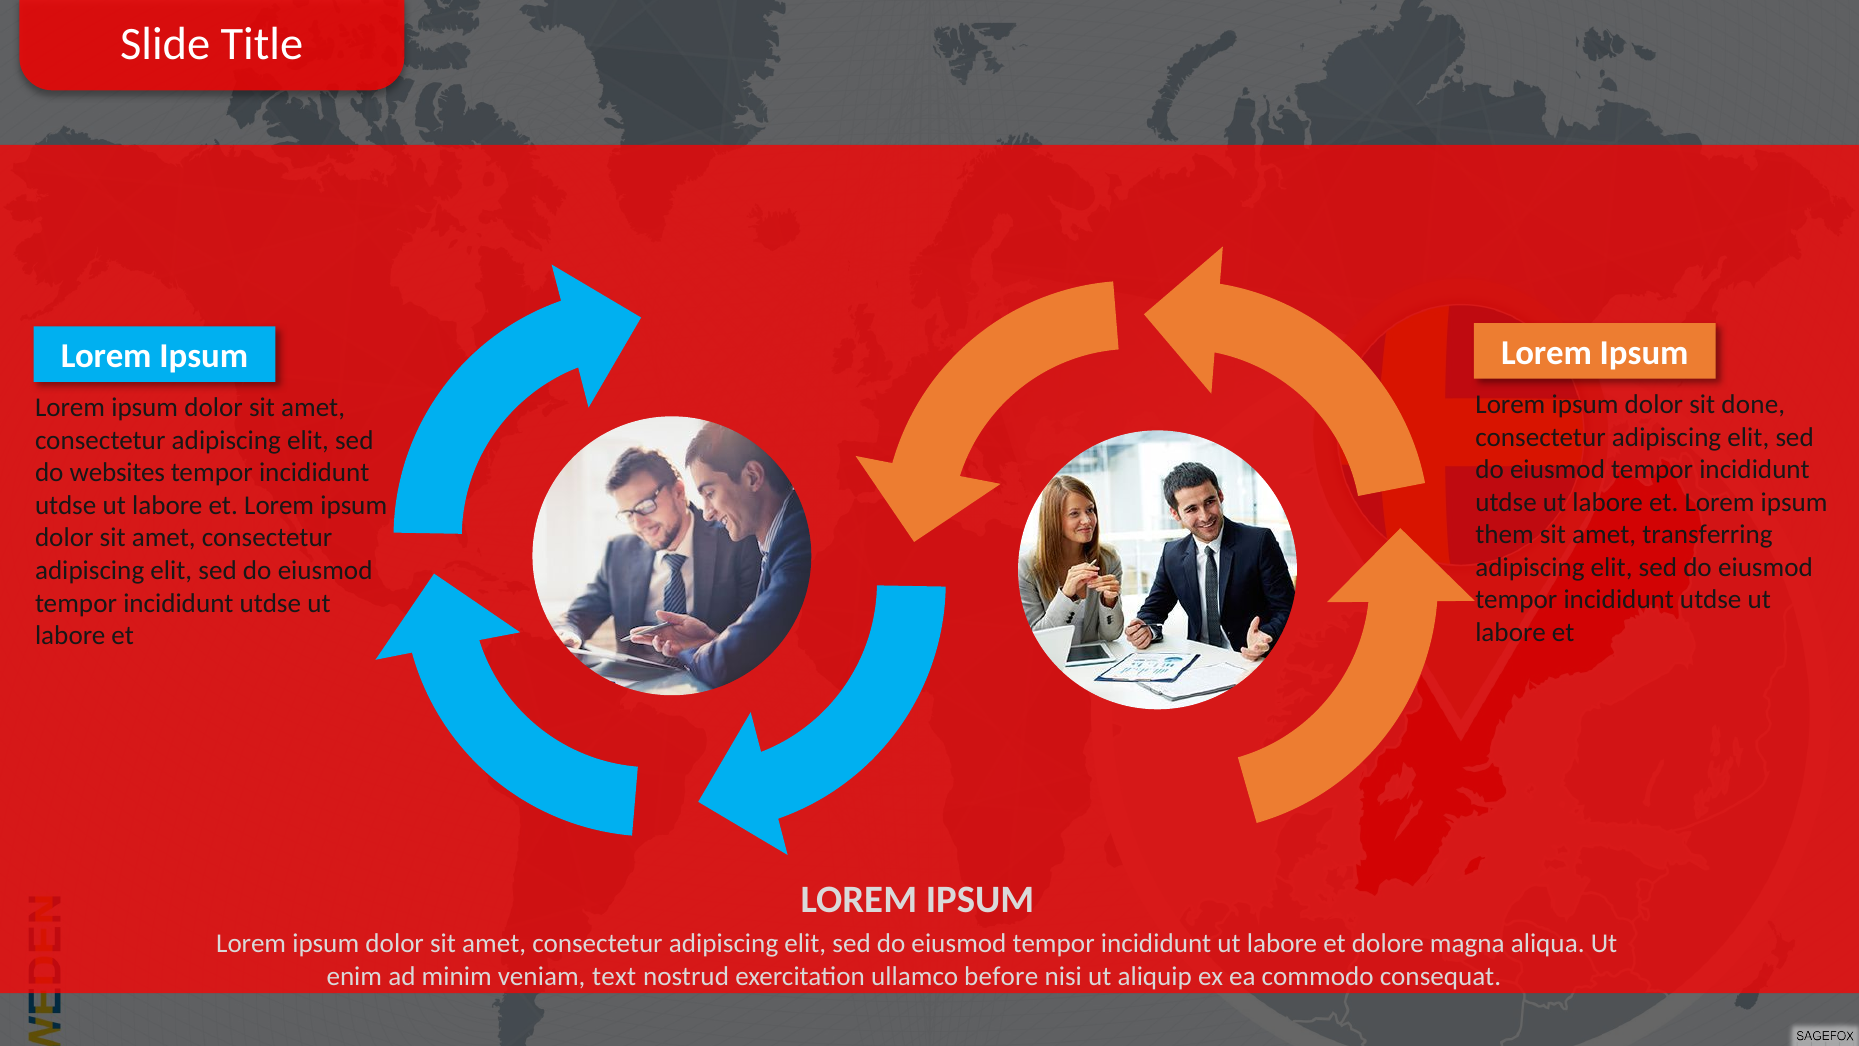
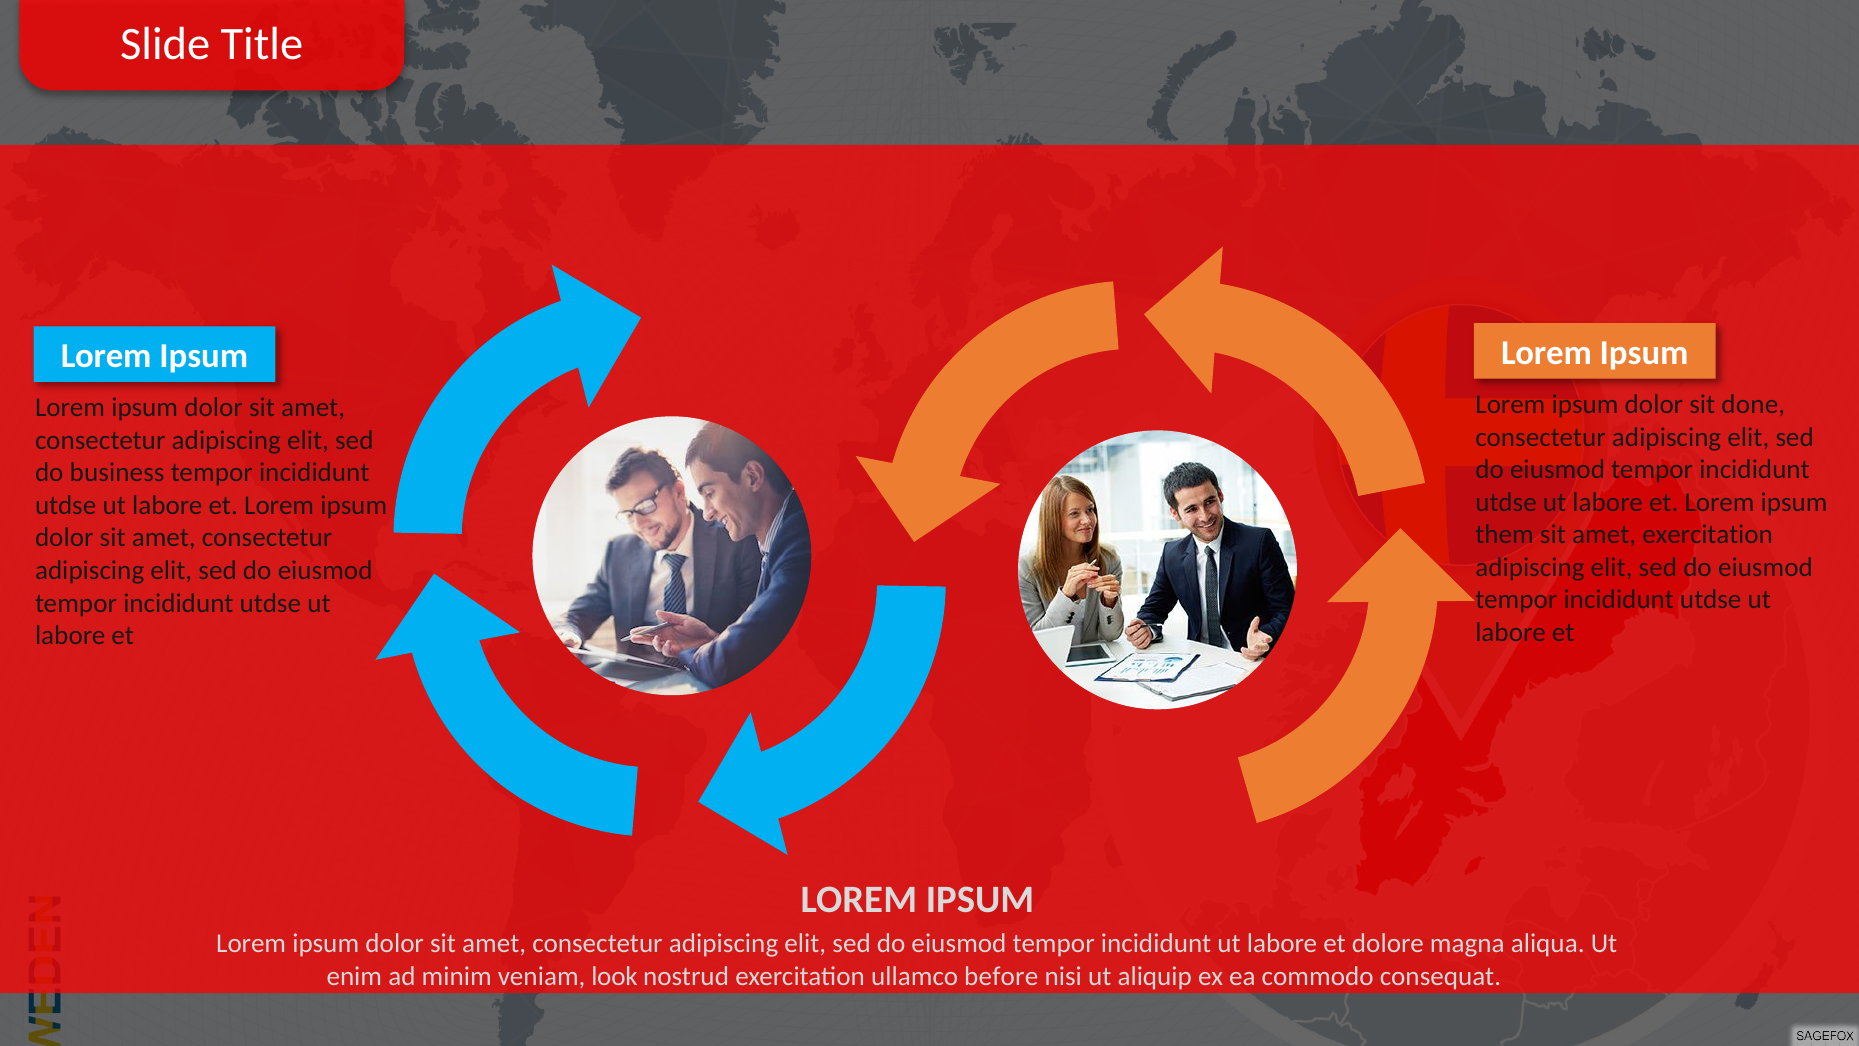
websites: websites -> business (117, 473)
amet transferring: transferring -> exercitation (1708, 535)
text: text -> look (614, 976)
